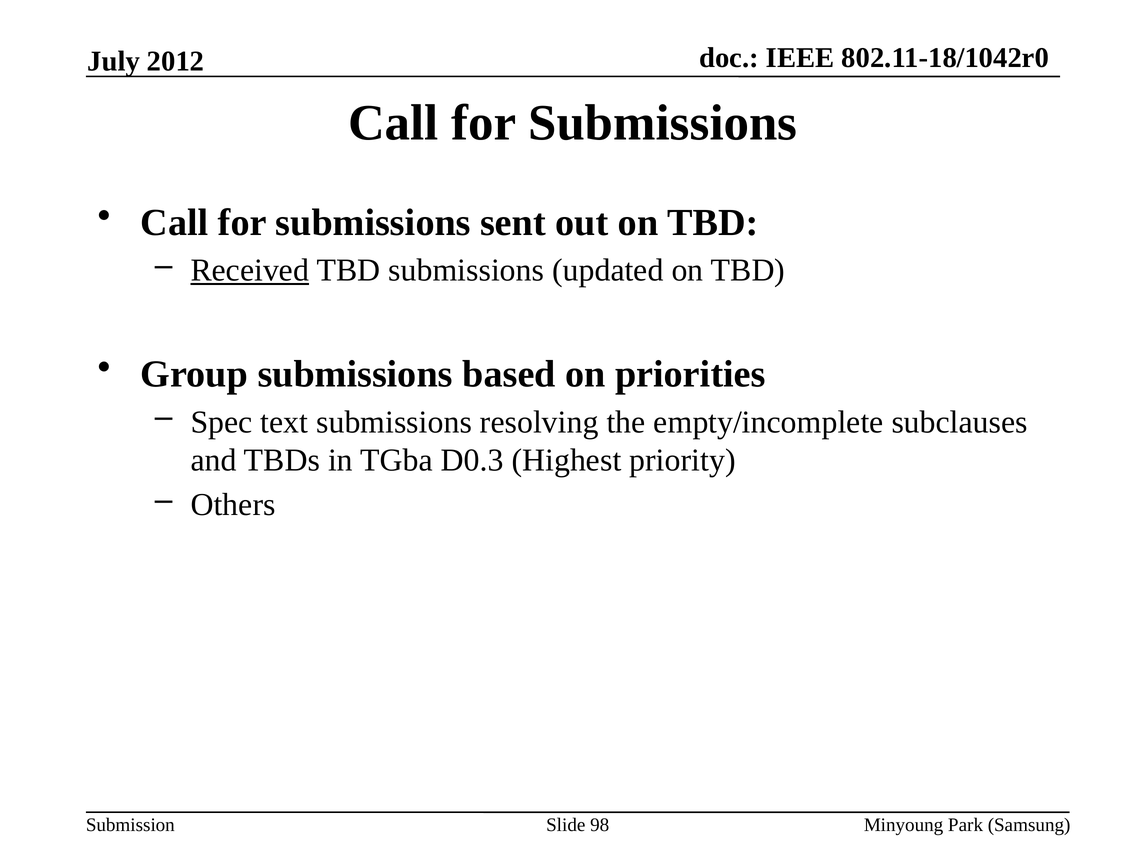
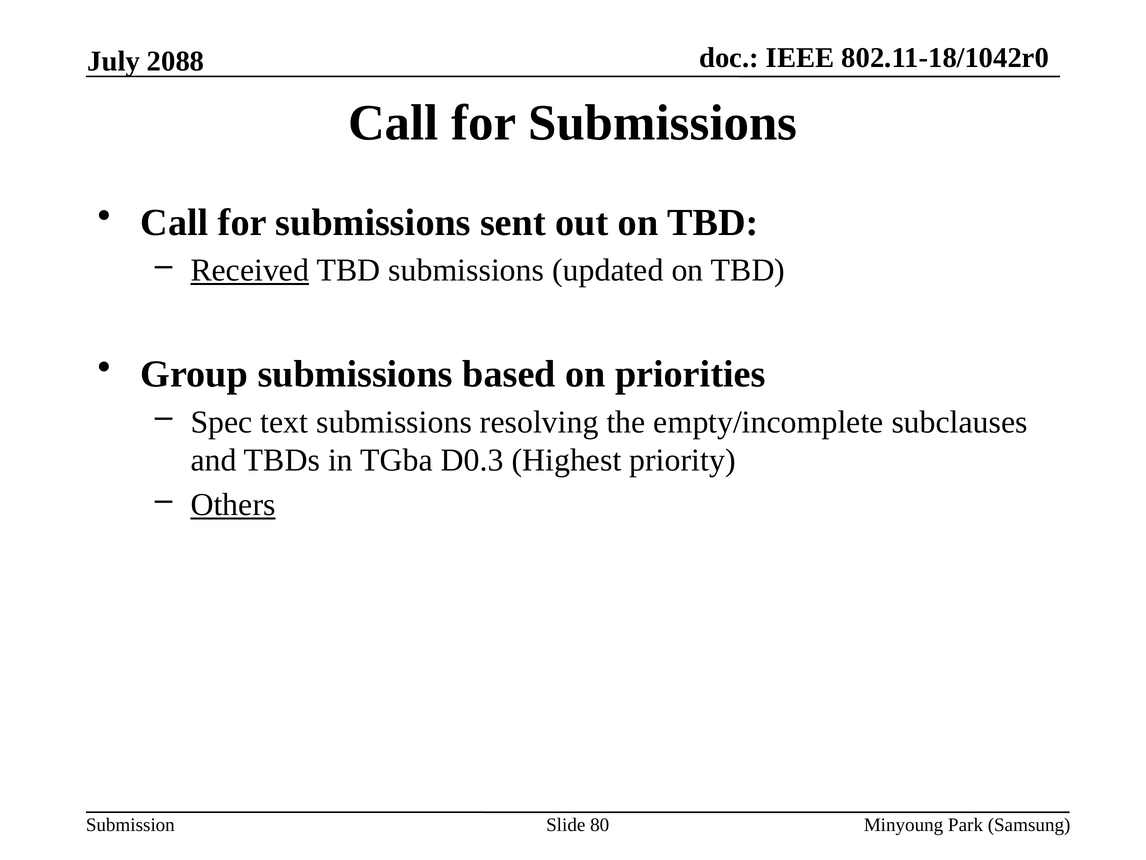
2012: 2012 -> 2088 (176, 61)
Others underline: none -> present (233, 505)
98: 98 -> 80 (600, 824)
